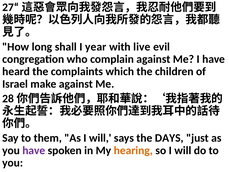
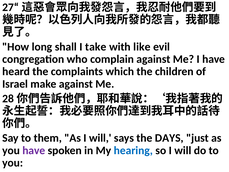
year: year -> take (96, 47)
live: live -> like (142, 47)
hearing colour: orange -> blue (133, 150)
